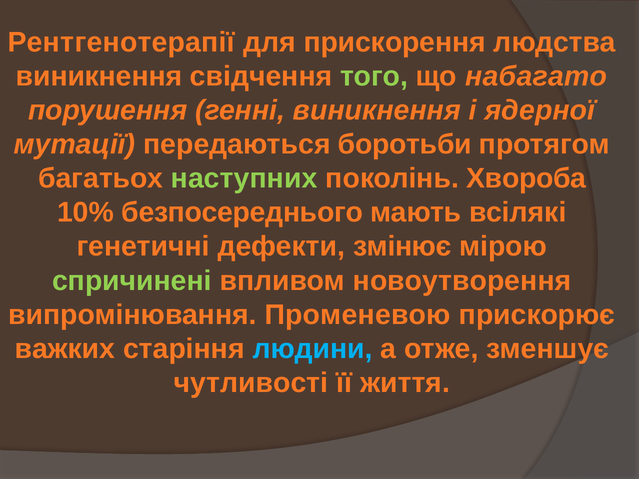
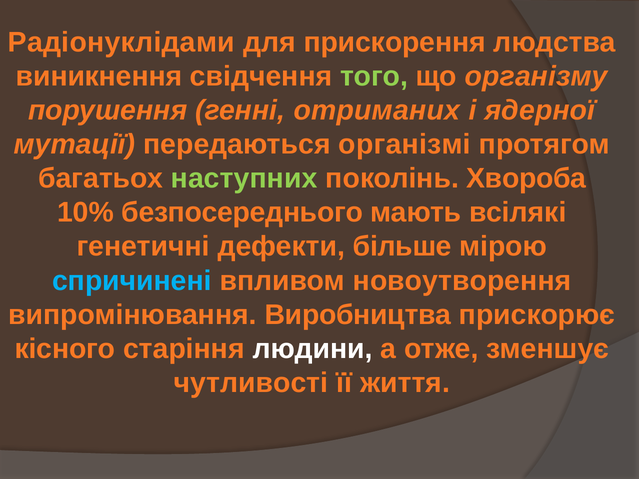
Рентгенотерапії: Рентгенотерапії -> Радіонуклідами (121, 42)
набагато: набагато -> організму (536, 76)
генні виникнення: виникнення -> отриманих (377, 110)
боротьби: боротьби -> організмі (405, 144)
змінює: змінює -> більше (402, 247)
спричинені colour: light green -> light blue (132, 281)
Променевою: Променевою -> Виробництва (358, 315)
важких: важких -> кісного (65, 349)
людини colour: light blue -> white (313, 349)
